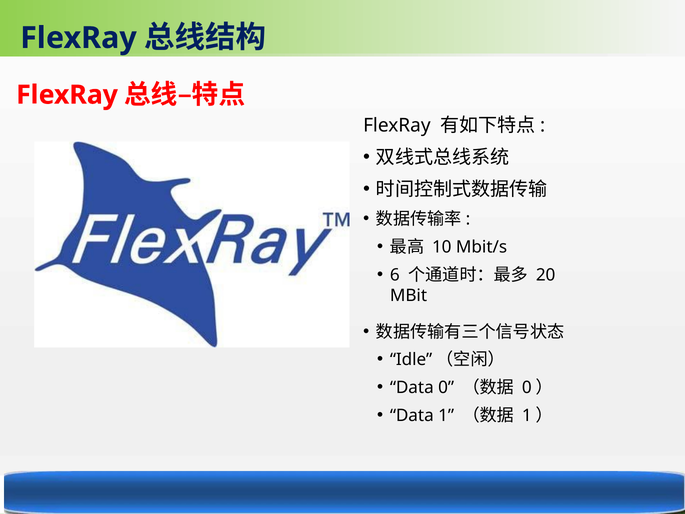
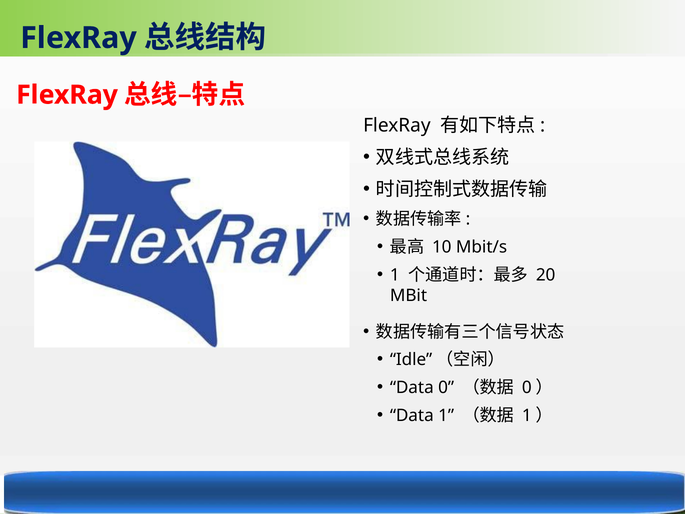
6: 6 -> 1 (395, 275)
